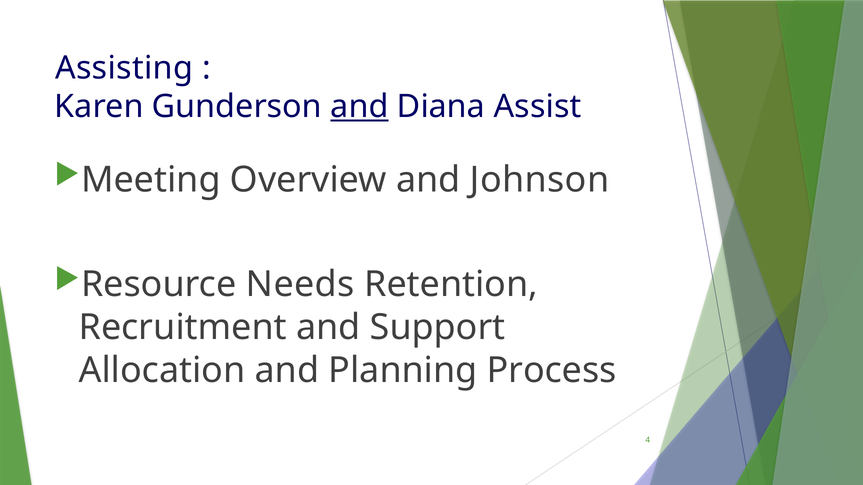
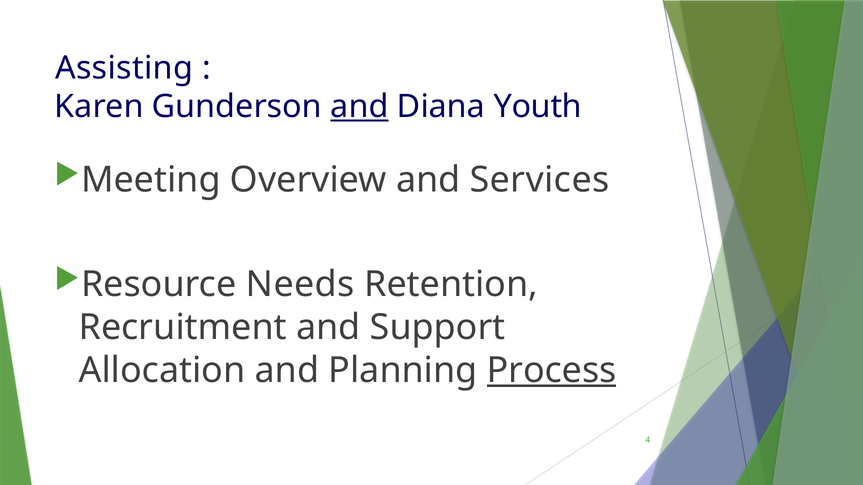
Assist: Assist -> Youth (538, 107)
Johnson: Johnson -> Services (540, 180)
Process underline: none -> present (552, 371)
